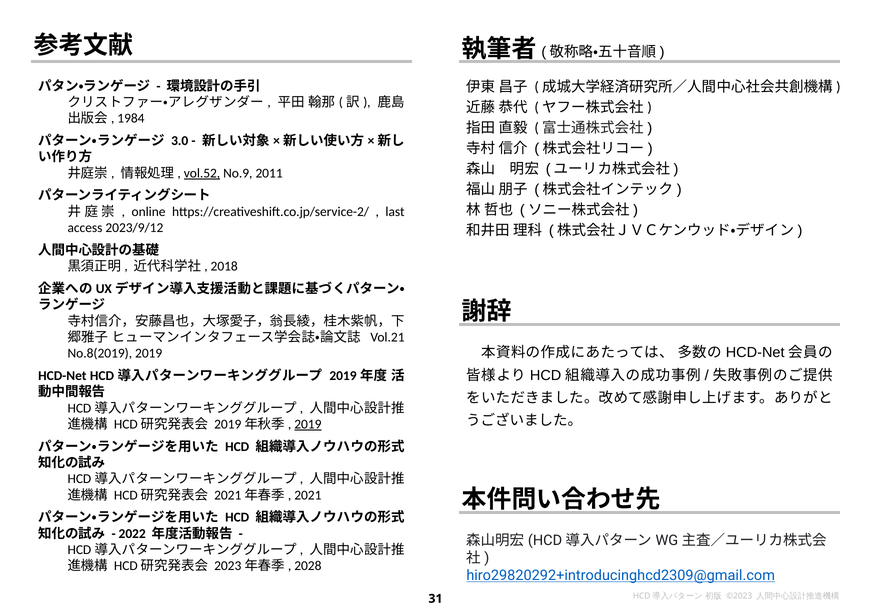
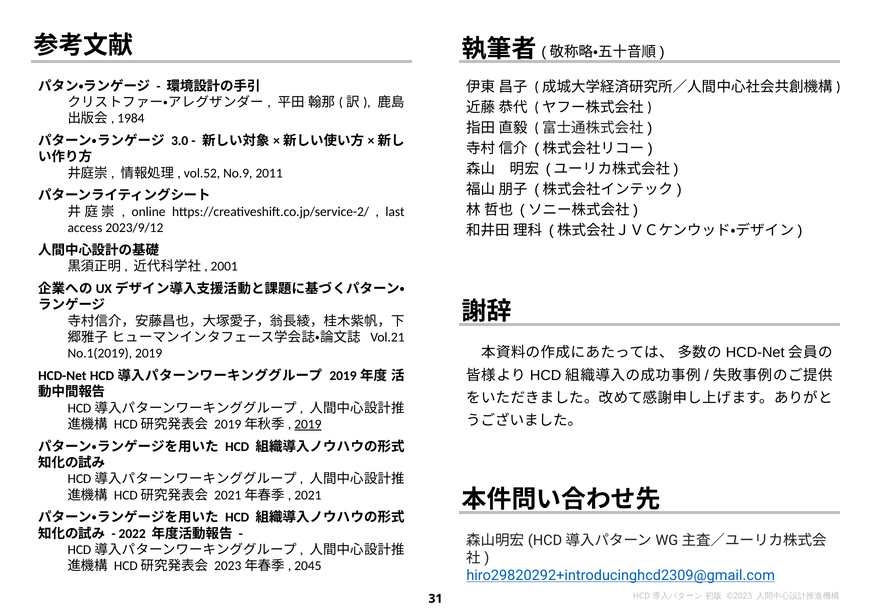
vol.52 underline: present -> none (202, 173)
2018: 2018 -> 2001 (224, 266)
No.8(2019: No.8(2019 -> No.1(2019 (100, 353)
2028: 2028 -> 2045 (308, 566)
